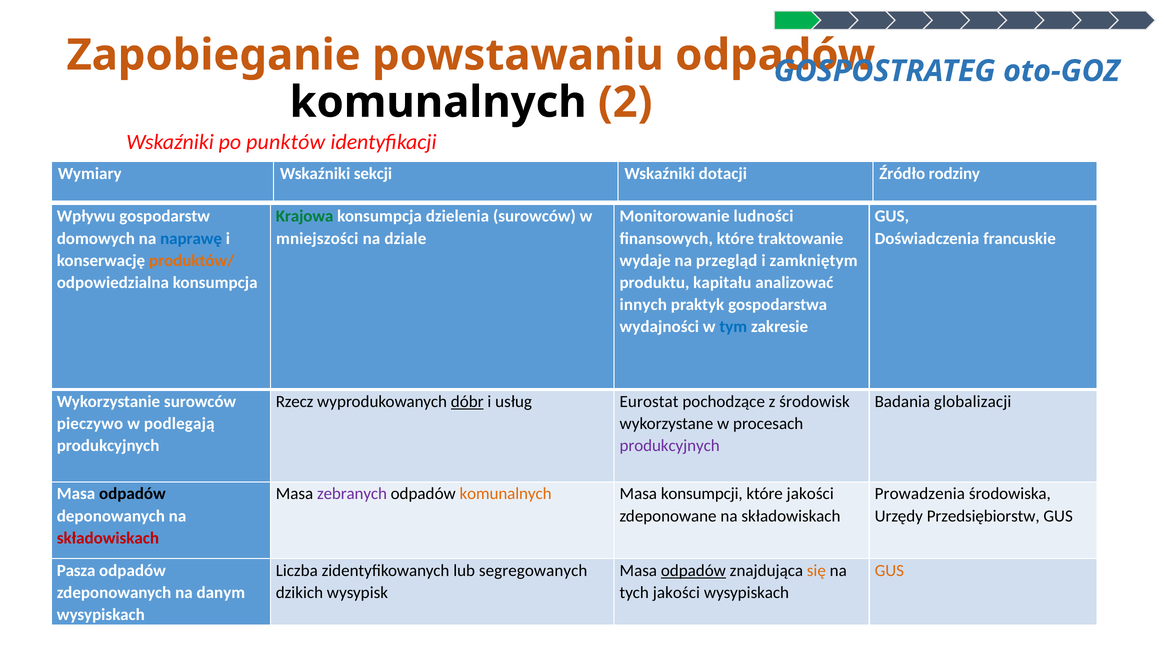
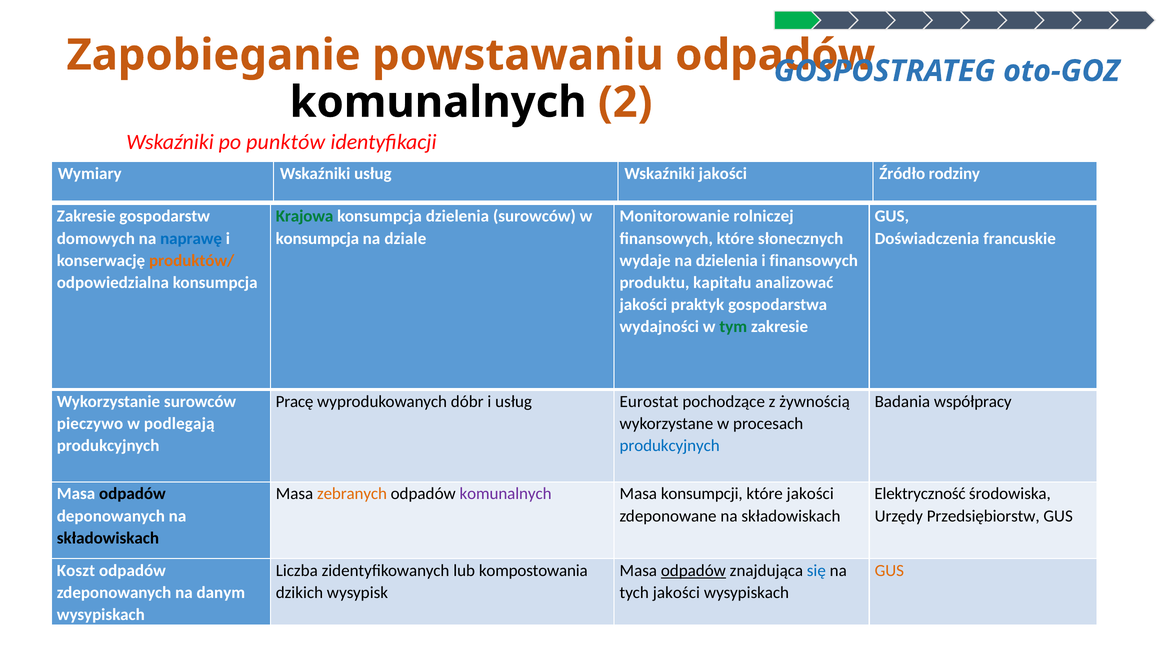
Wskaźniki sekcji: sekcji -> usług (373, 174)
Wskaźniki dotacji: dotacji -> jakości (723, 174)
Wpływu: Wpływu -> Zakresie (86, 216)
ludności: ludności -> rolniczej (764, 216)
mniejszości: mniejszości -> konsumpcja (317, 239)
traktowanie: traktowanie -> słonecznych (801, 239)
na przegląd: przegląd -> dzielenia (727, 261)
i zamkniętym: zamkniętym -> finansowych (814, 261)
innych: innych -> jakości (643, 305)
tym colour: blue -> green (733, 327)
Rzecz: Rzecz -> Pracę (295, 402)
dóbr underline: present -> none (467, 402)
środowisk: środowisk -> żywnością (815, 402)
globalizacji: globalizacji -> współpracy (973, 402)
produkcyjnych colour: purple -> blue (670, 446)
zebranych colour: purple -> orange (352, 494)
komunalnych colour: orange -> purple (506, 494)
Prowadzenia: Prowadzenia -> Elektryczność (920, 494)
składowiskach colour: red -> black (108, 538)
Pasza: Pasza -> Koszt (76, 571)
segregowanych: segregowanych -> kompostowania (533, 571)
się colour: orange -> blue (816, 571)
